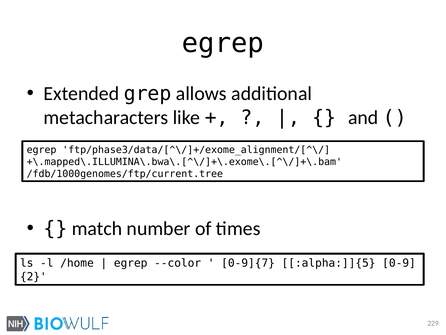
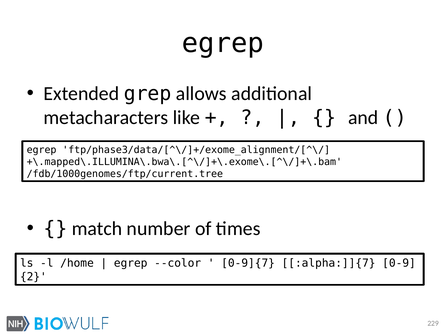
:alpha:]]{5: :alpha:]]{5 -> :alpha:]]{7 (329, 263)
